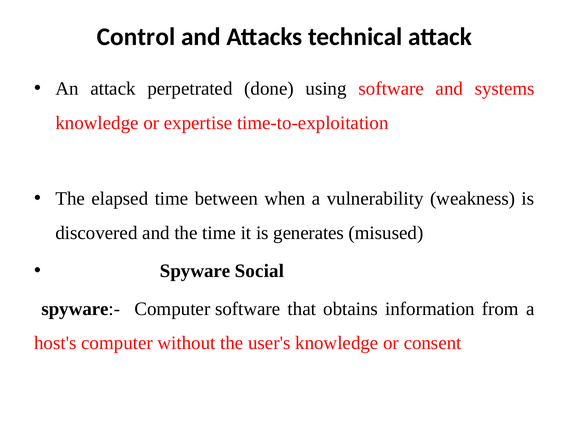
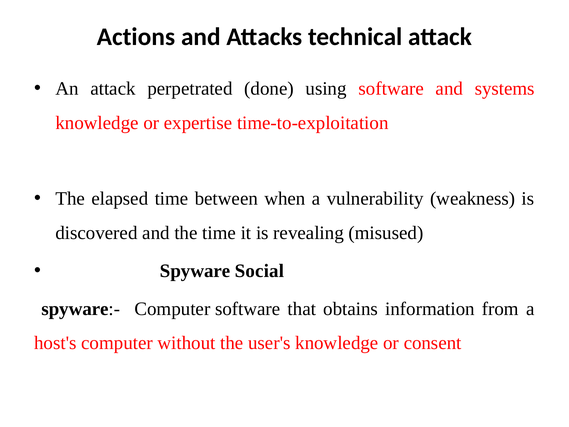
Control: Control -> Actions (136, 37)
generates: generates -> revealing (309, 233)
